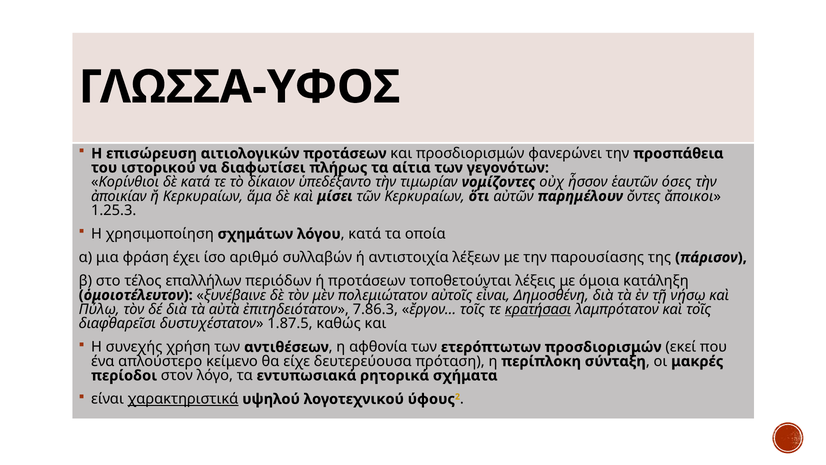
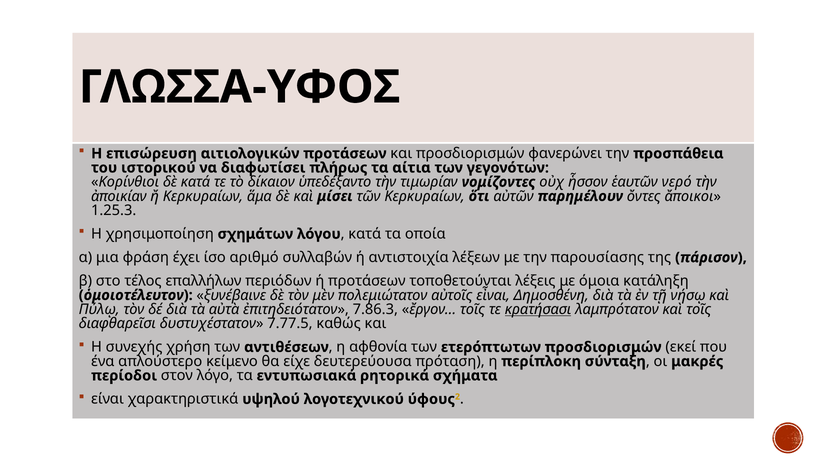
όσες: όσες -> νερό (677, 182)
1.87.5: 1.87.5 -> 7.77.5 (290, 323)
χαρακτηριστικά underline: present -> none (183, 399)
